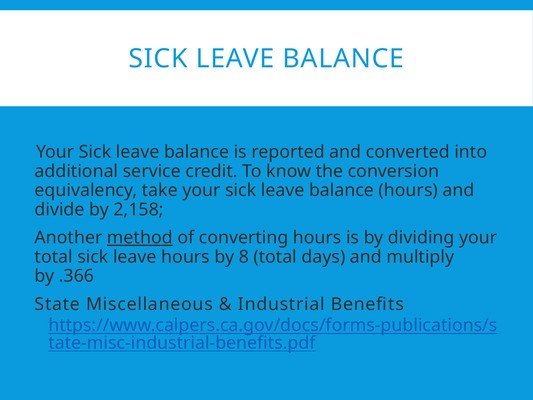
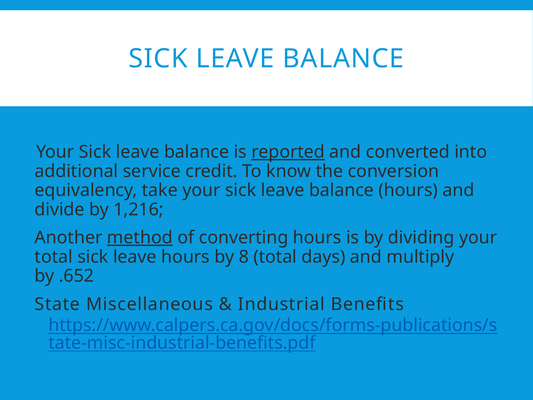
reported underline: none -> present (288, 152)
2,158: 2,158 -> 1,216 (139, 209)
.366: .366 -> .652 (76, 276)
